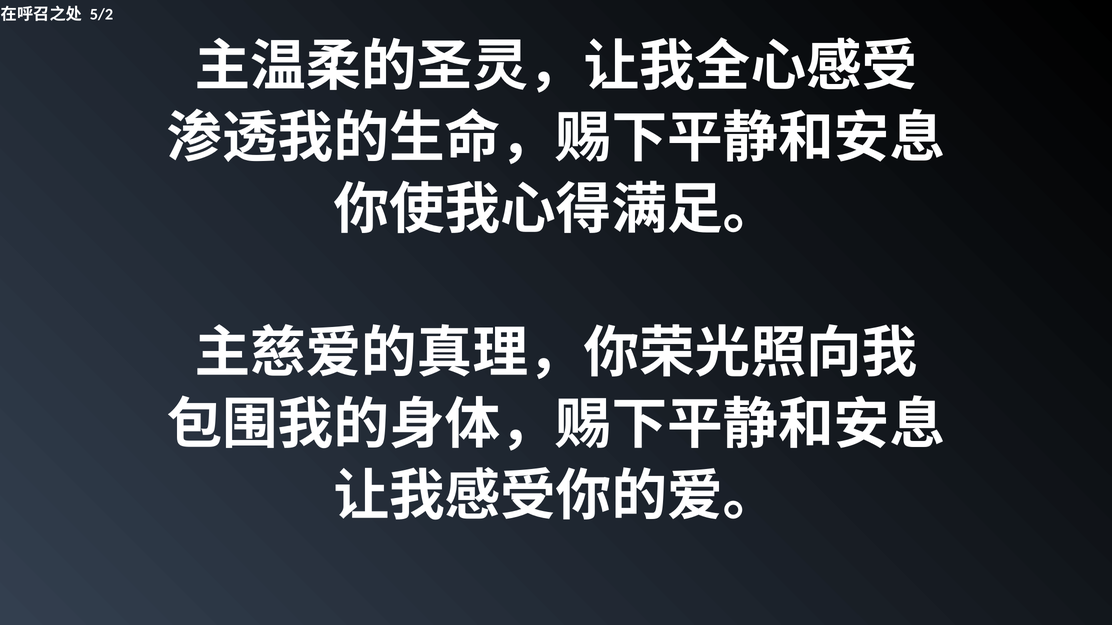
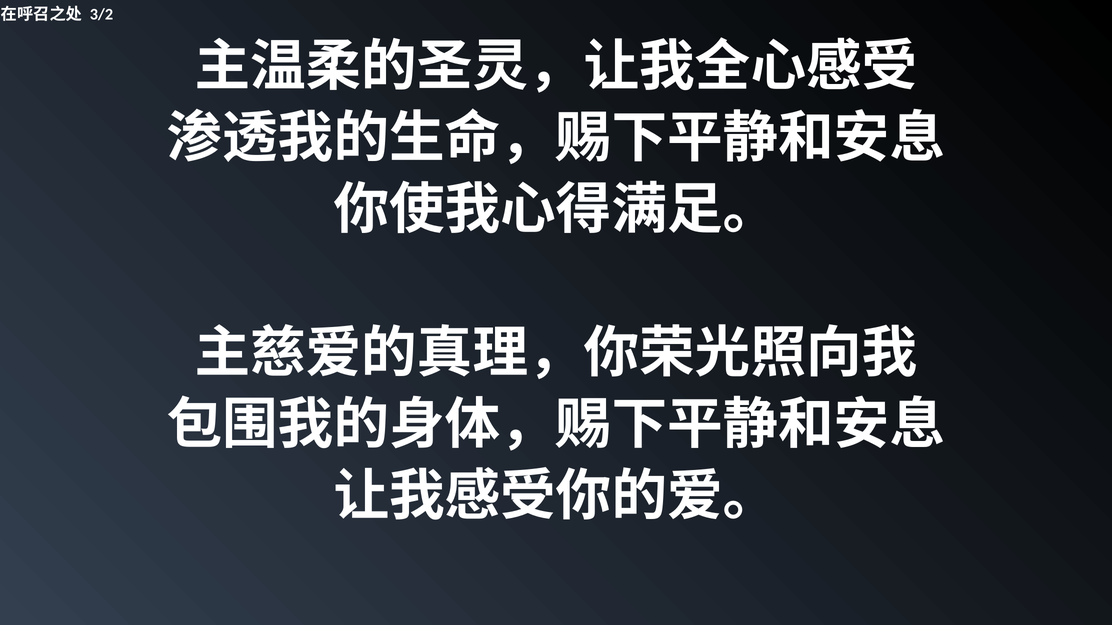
5/2: 5/2 -> 3/2 (101, 14)
